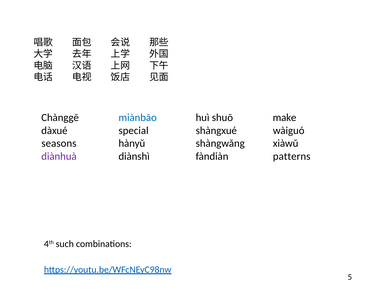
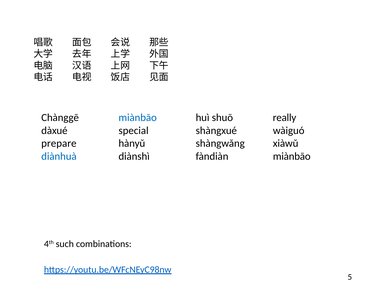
make: make -> really (285, 117)
seasons: seasons -> prepare (59, 143)
diànhuà colour: purple -> blue (59, 156)
fàndiàn patterns: patterns -> miànbāo (292, 156)
